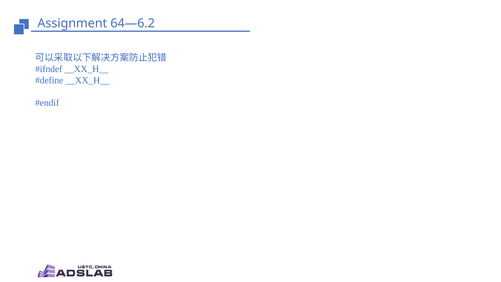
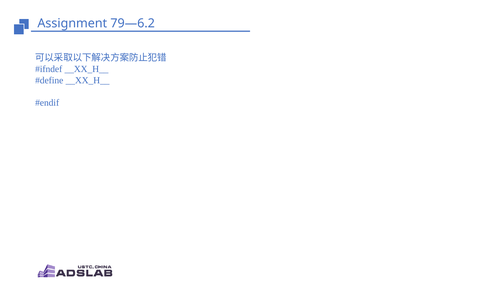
64—6.2: 64—6.2 -> 79—6.2 (133, 23)
